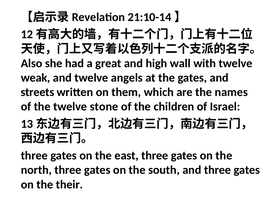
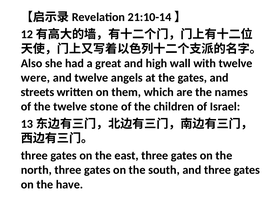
weak: weak -> were (35, 78)
their: their -> have (69, 185)
